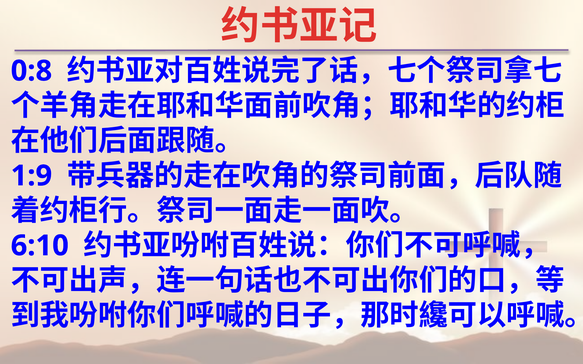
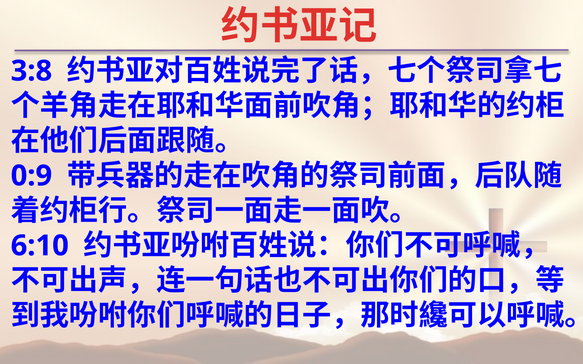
0:8: 0:8 -> 3:8 (31, 71)
1:9: 1:9 -> 0:9 (31, 176)
